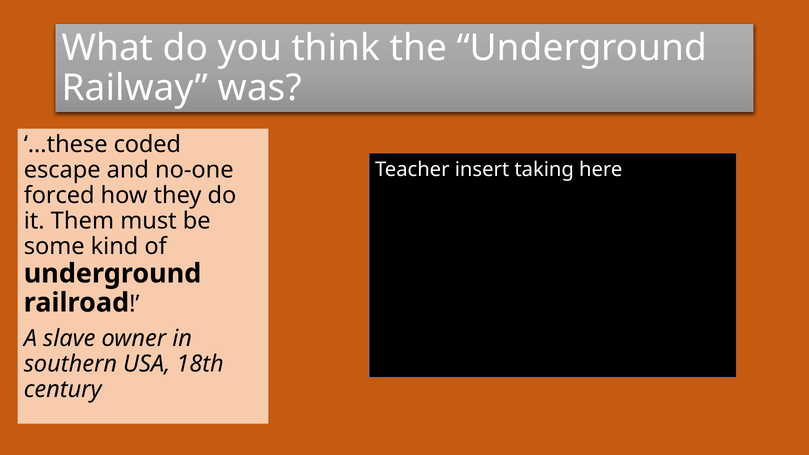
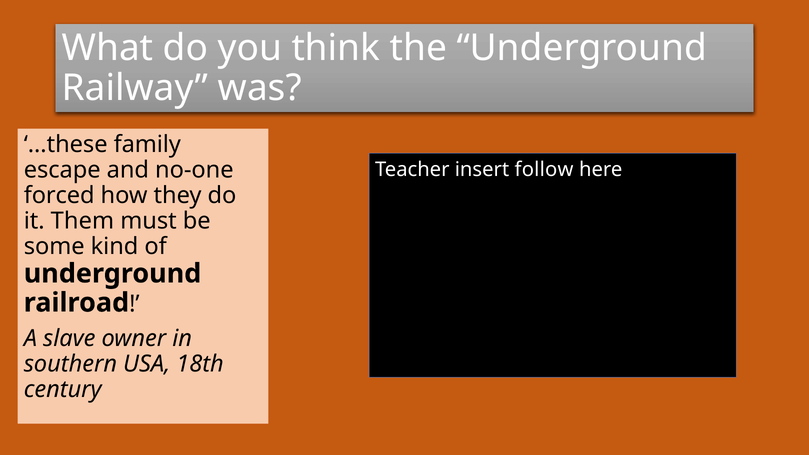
coded: coded -> family (147, 144)
taking: taking -> follow (544, 170)
